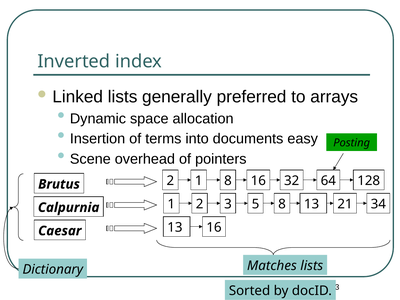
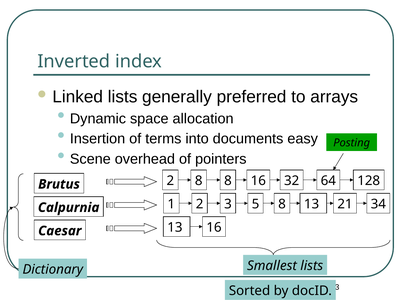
2 1: 1 -> 8 (199, 181)
Matches: Matches -> Smallest (272, 266)
